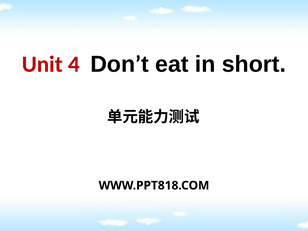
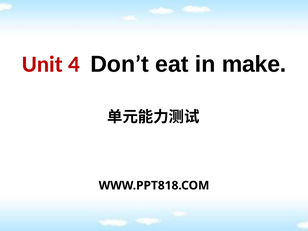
short: short -> make (254, 64)
